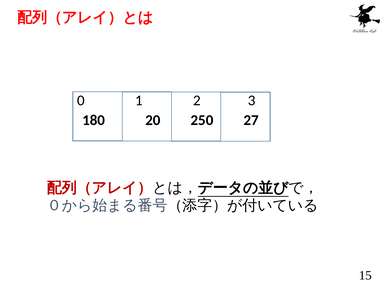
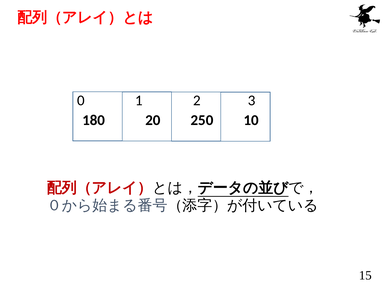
27: 27 -> 10 (251, 120)
